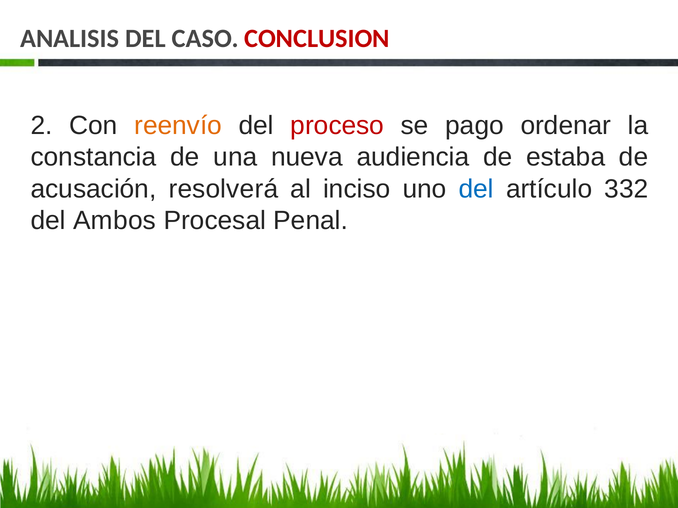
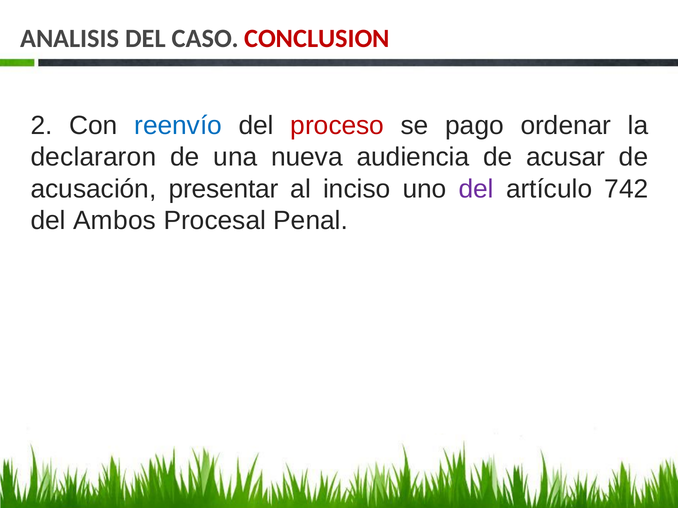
reenvío colour: orange -> blue (178, 126)
constancia: constancia -> declararon (93, 157)
estaba: estaba -> acusar (566, 157)
resolverá: resolverá -> presentar (224, 189)
del colour: blue -> purple (476, 189)
332: 332 -> 742 (626, 189)
